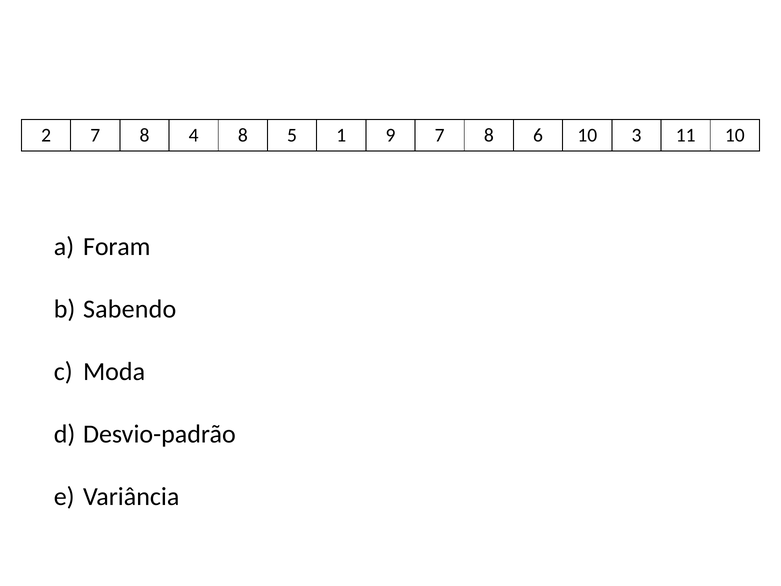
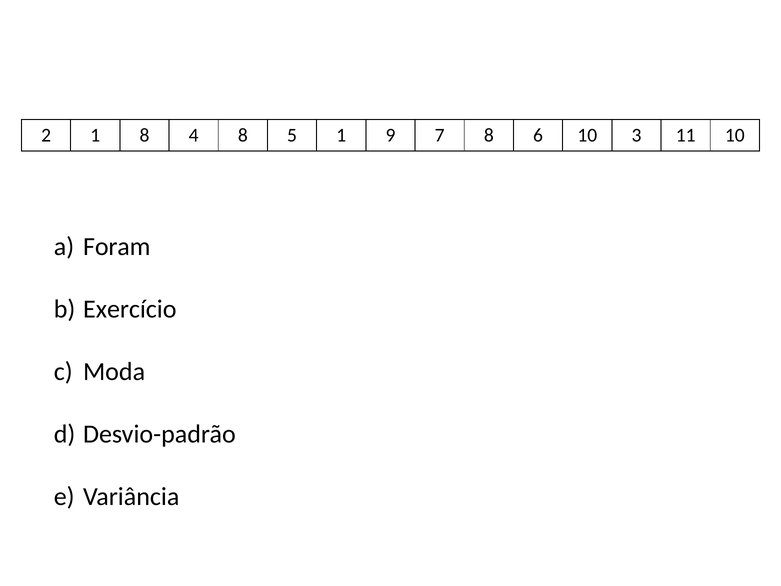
2 7: 7 -> 1 (95, 135)
Sabendo: Sabendo -> Exercício (130, 309)
